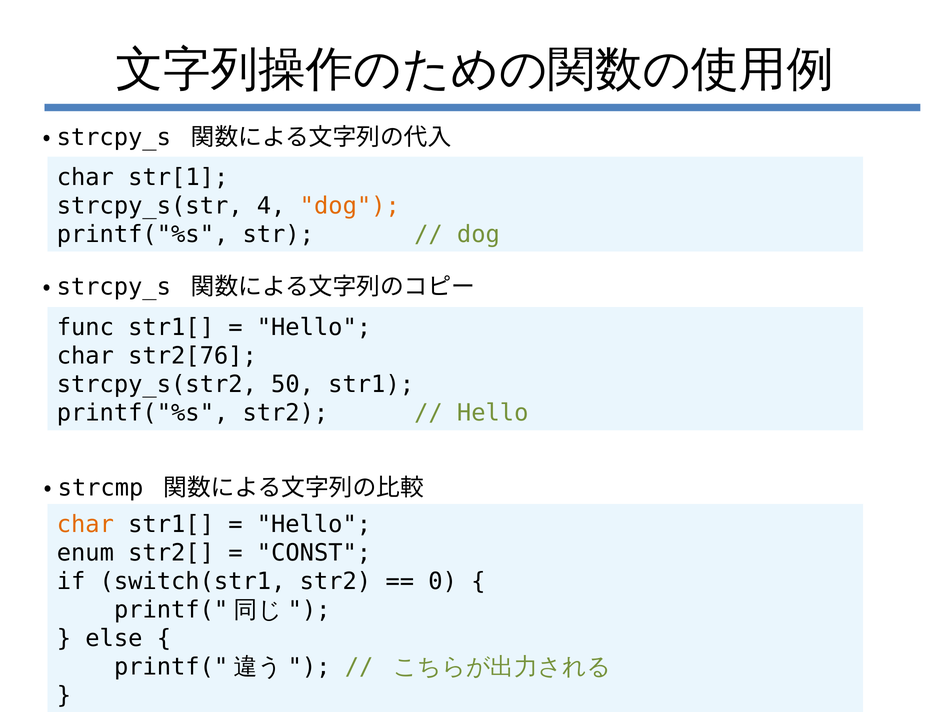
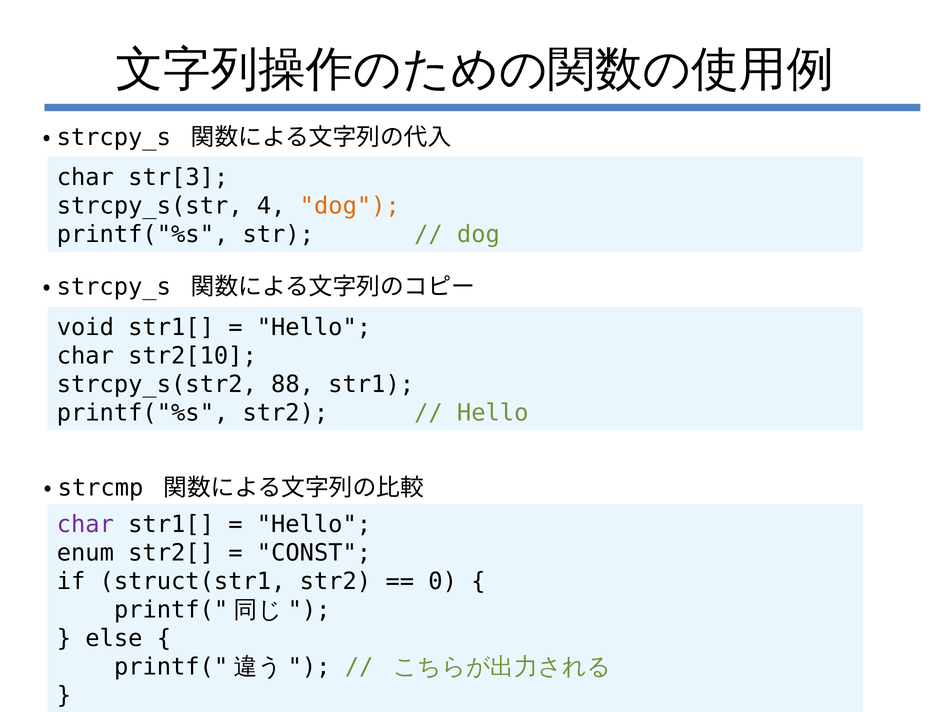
str[1: str[1 -> str[3 (178, 177)
func: func -> void (85, 328)
str2[76: str2[76 -> str2[10 (193, 356)
50: 50 -> 88 (293, 385)
char colour: orange -> purple (85, 525)
switch(str1: switch(str1 -> struct(str1 (193, 582)
